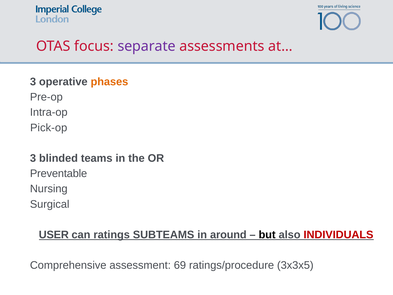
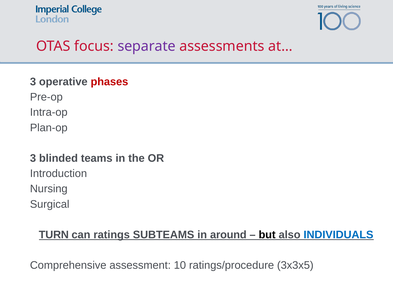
phases colour: orange -> red (109, 82)
Pick-op: Pick-op -> Plan-op (49, 128)
Preventable: Preventable -> Introduction (58, 173)
USER: USER -> TURN (54, 235)
INDIVIDUALS colour: red -> blue (338, 235)
69: 69 -> 10 (180, 265)
